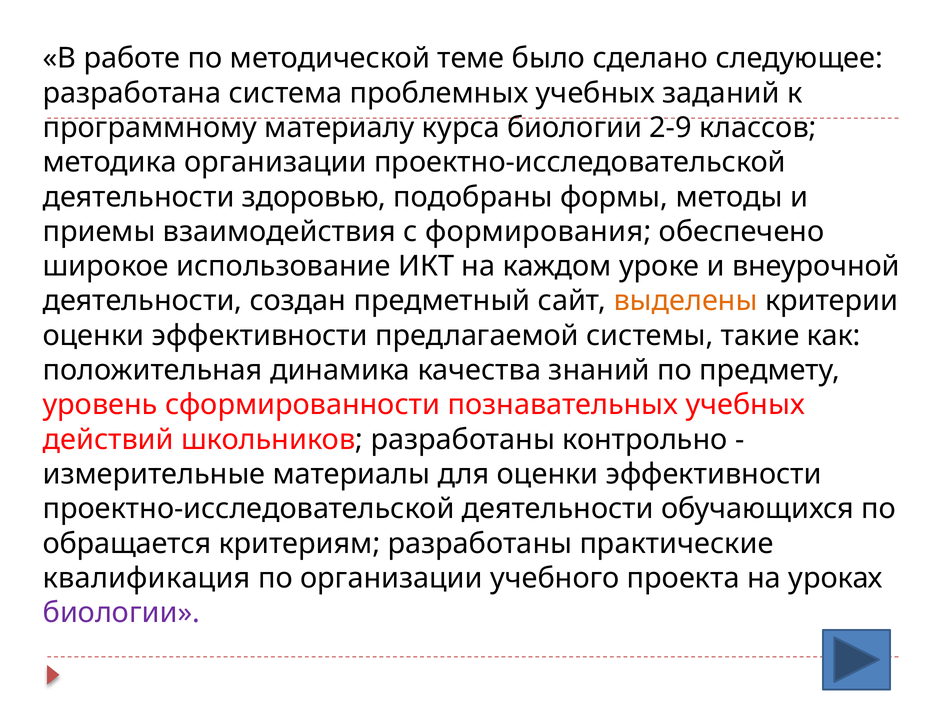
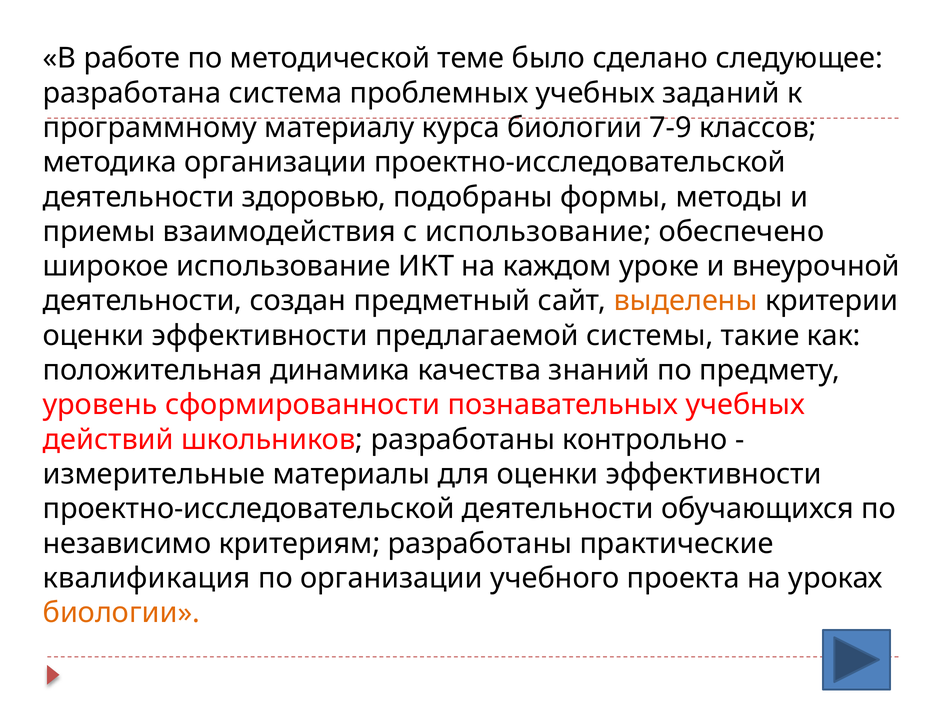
2-9: 2-9 -> 7-9 (671, 128)
с формирования: формирования -> использование (538, 232)
обращается: обращается -> независимо (127, 544)
биологии colour: purple -> orange (121, 613)
